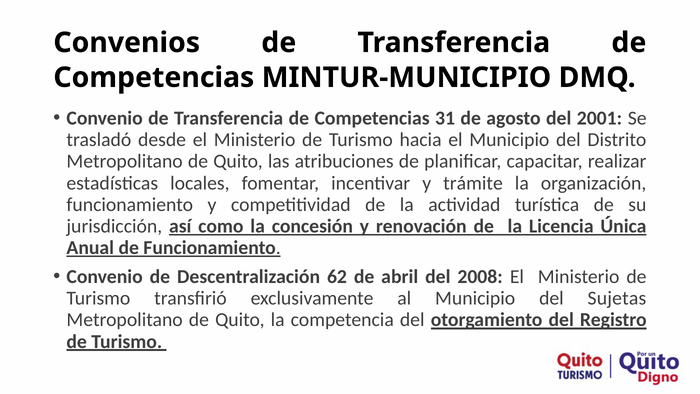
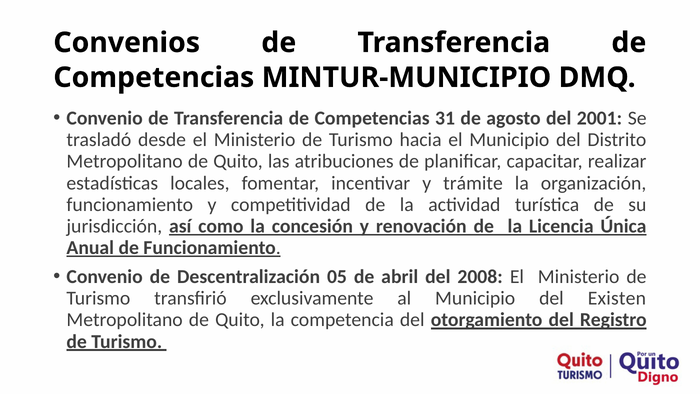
62: 62 -> 05 (337, 277)
Sujetas: Sujetas -> Existen (617, 298)
